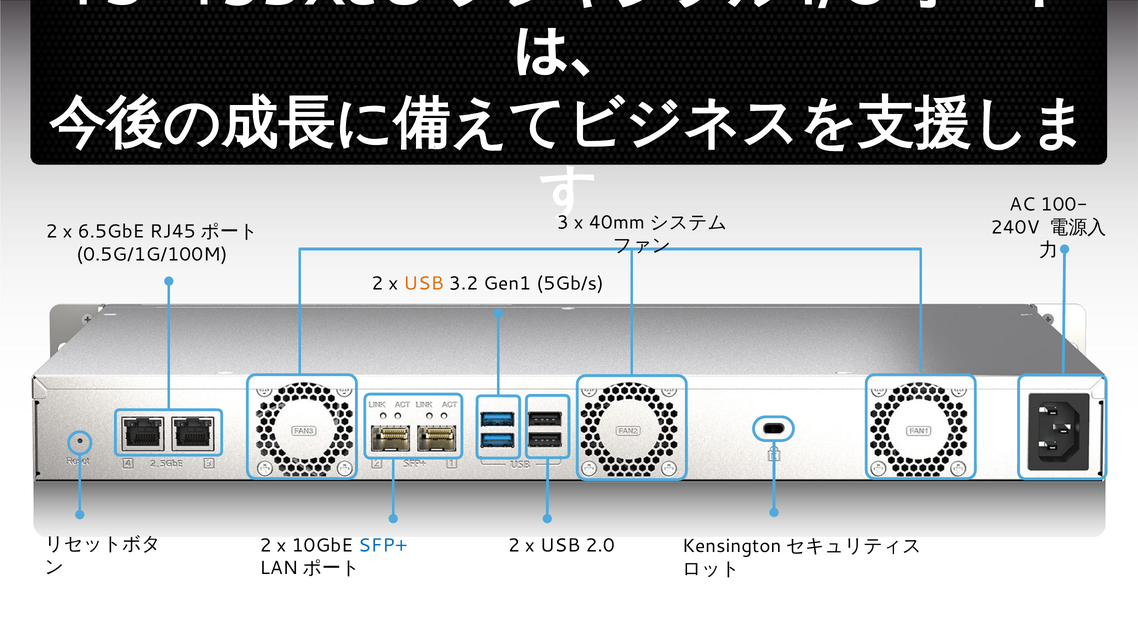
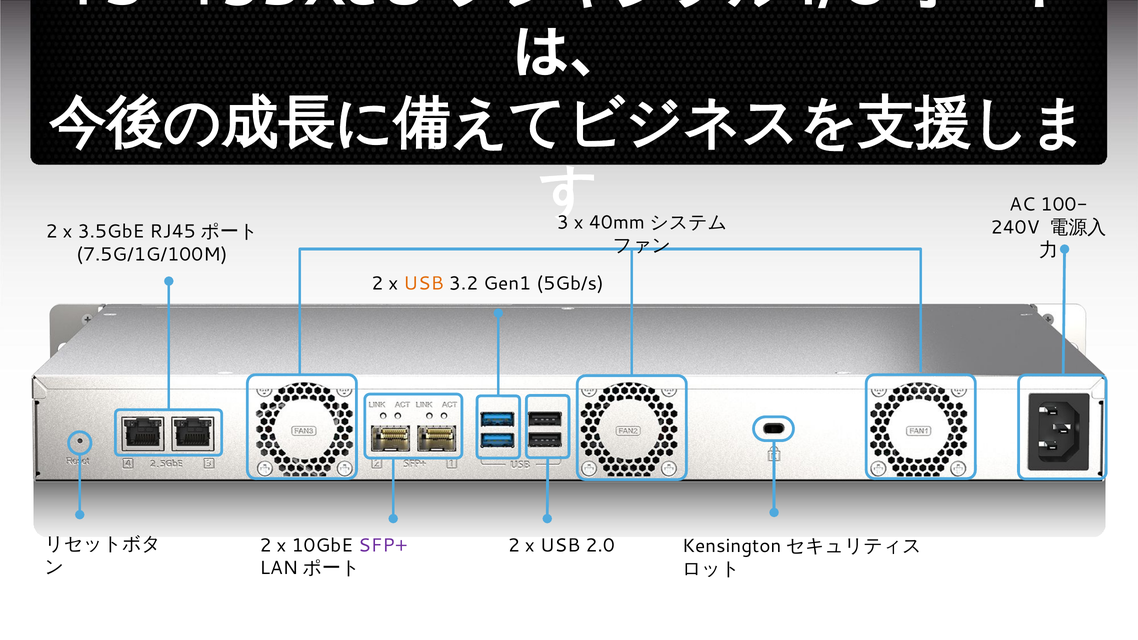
6.5GbE: 6.5GbE -> 3.5GbE (111, 232)
0.5G/1G/100M: 0.5G/1G/100M -> 7.5G/1G/100M (152, 254)
SFP+ colour: blue -> purple (383, 545)
